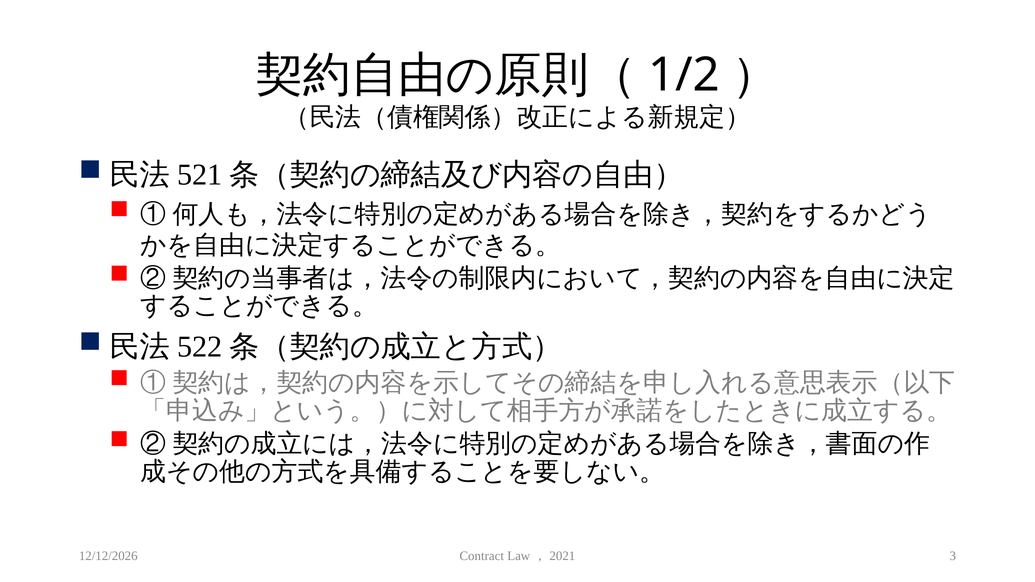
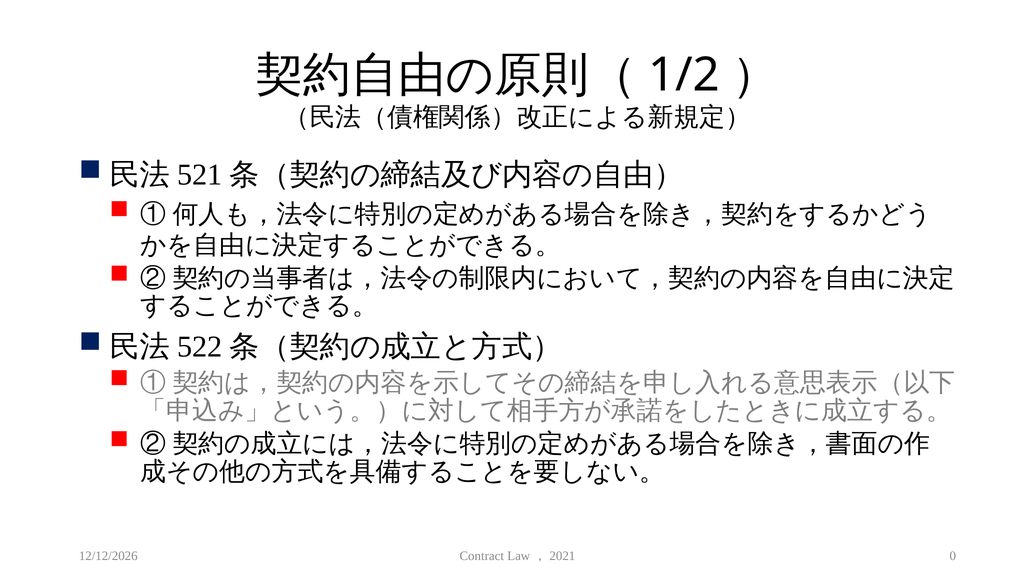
3: 3 -> 0 (953, 556)
